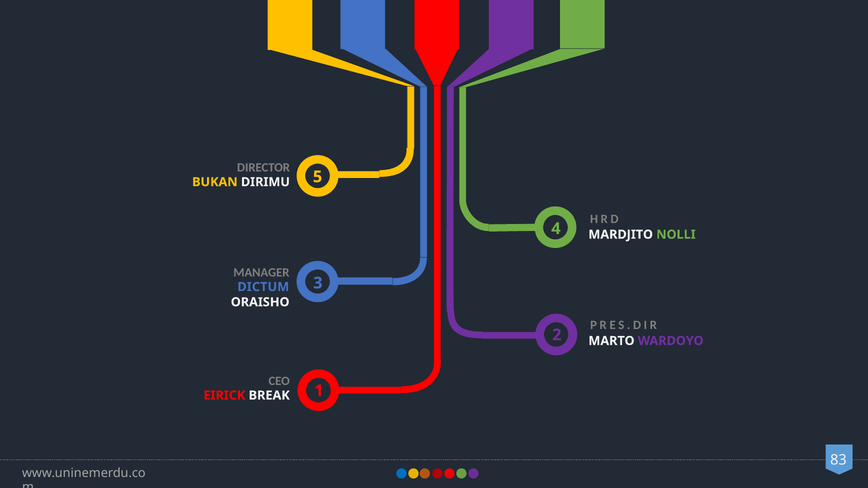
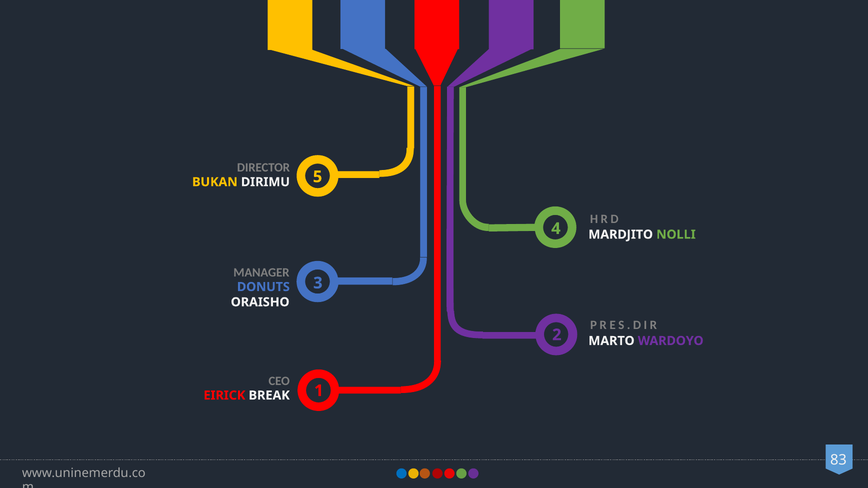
DICTUM: DICTUM -> DONUTS (263, 287)
